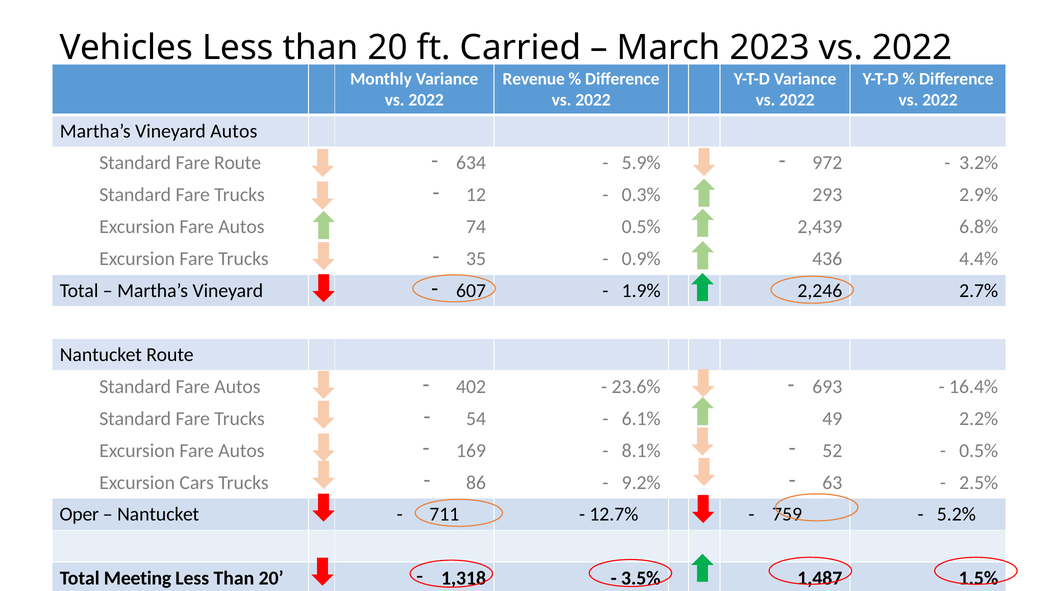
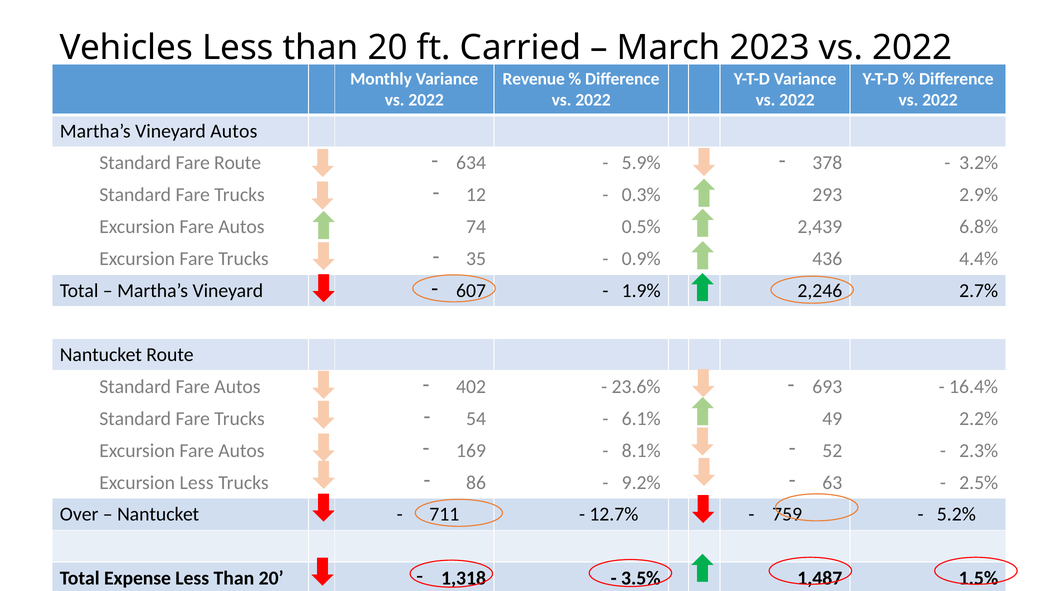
972: 972 -> 378 (827, 163)
0.5%: 0.5% -> 2.3% (979, 451)
Excursion Cars: Cars -> Less (197, 483)
Oper: Oper -> Over (79, 515)
Meeting: Meeting -> Expense (138, 579)
